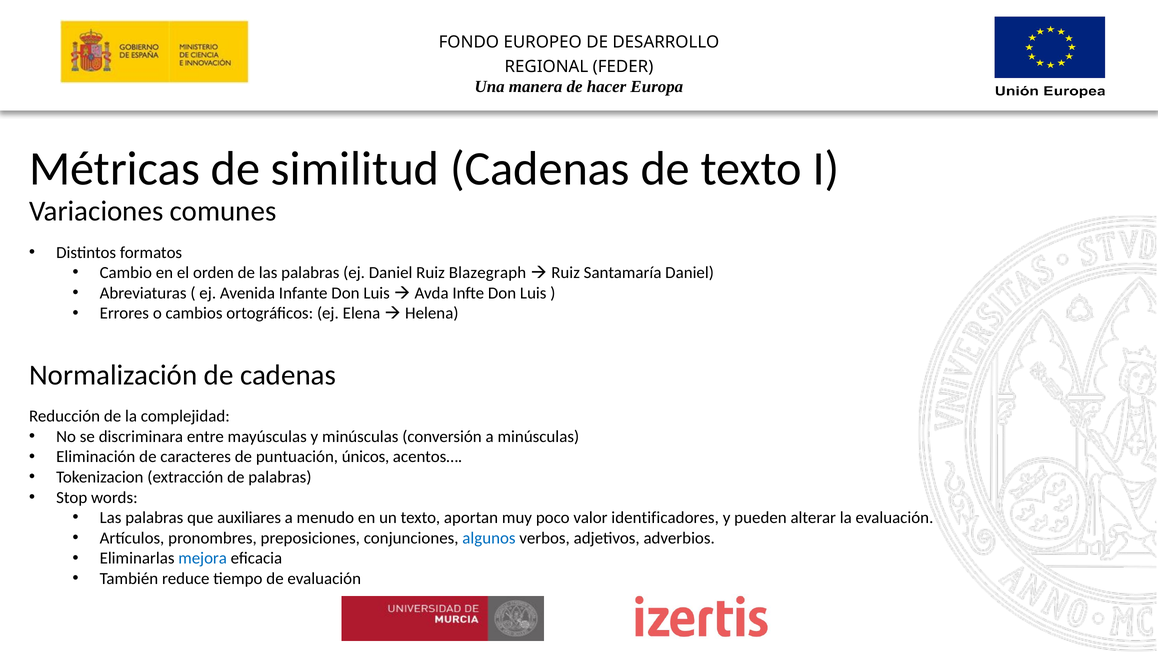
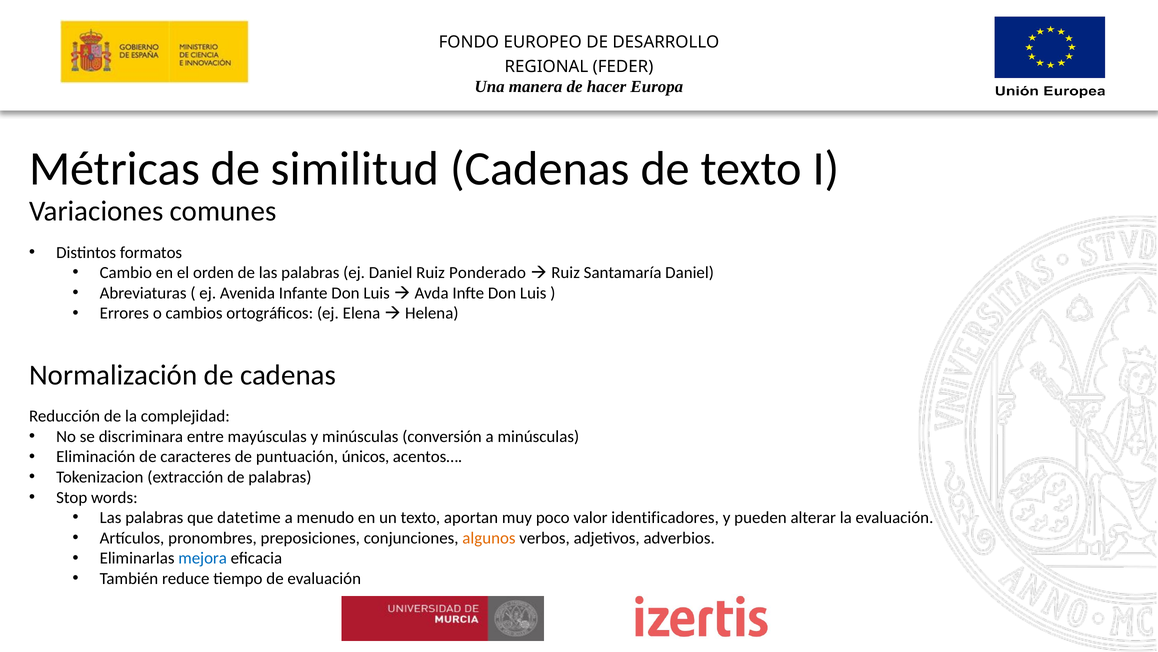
Blazegraph: Blazegraph -> Ponderado (488, 272)
auxiliares: auxiliares -> datetime (249, 517)
algunos colour: blue -> orange (489, 538)
